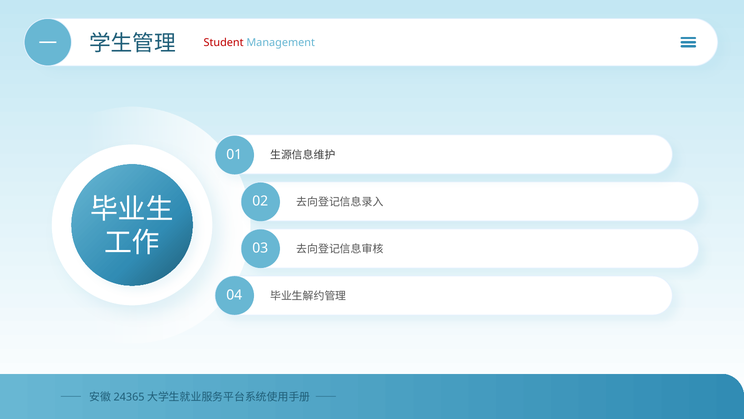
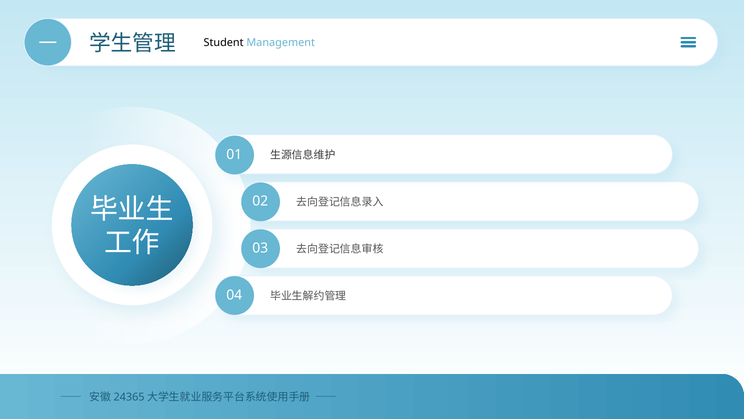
Student colour: red -> black (224, 43)
